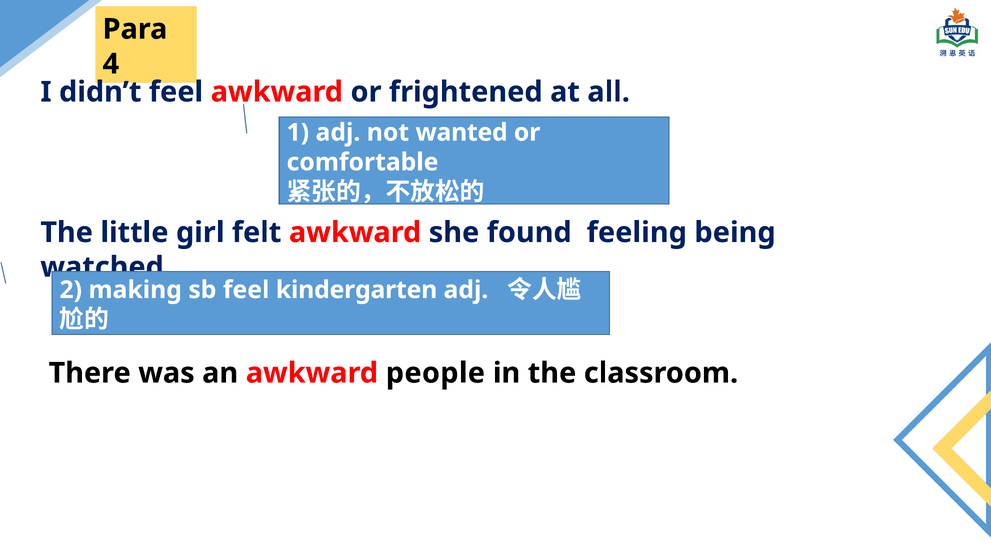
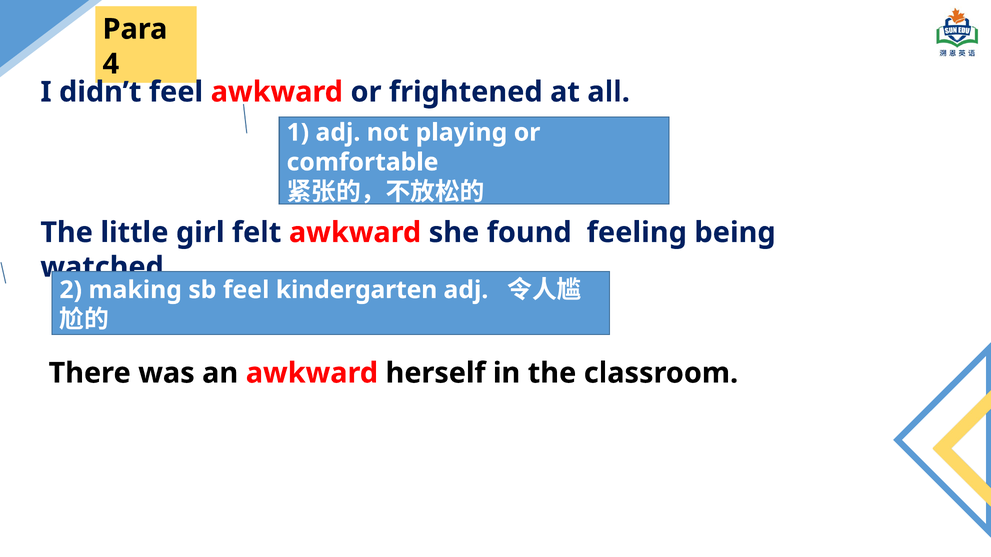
wanted: wanted -> playing (461, 133)
people: people -> herself (436, 373)
